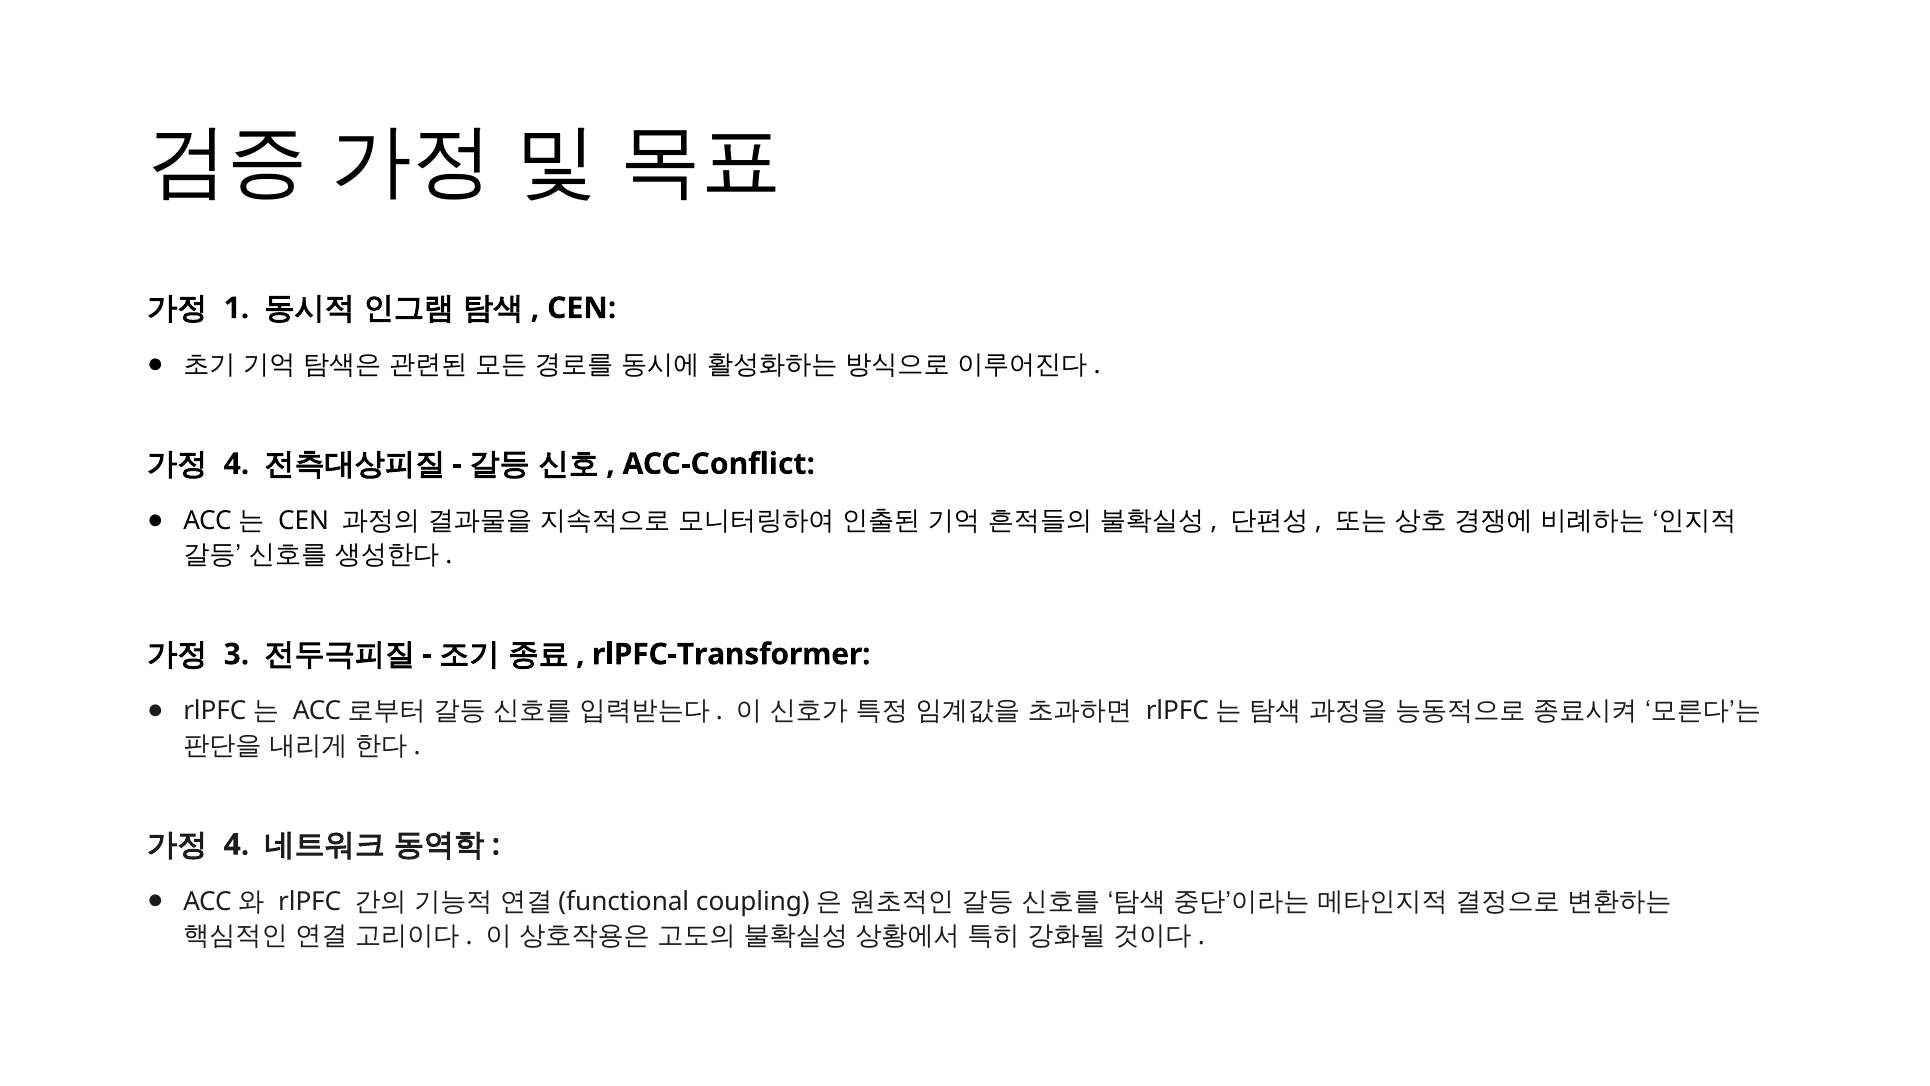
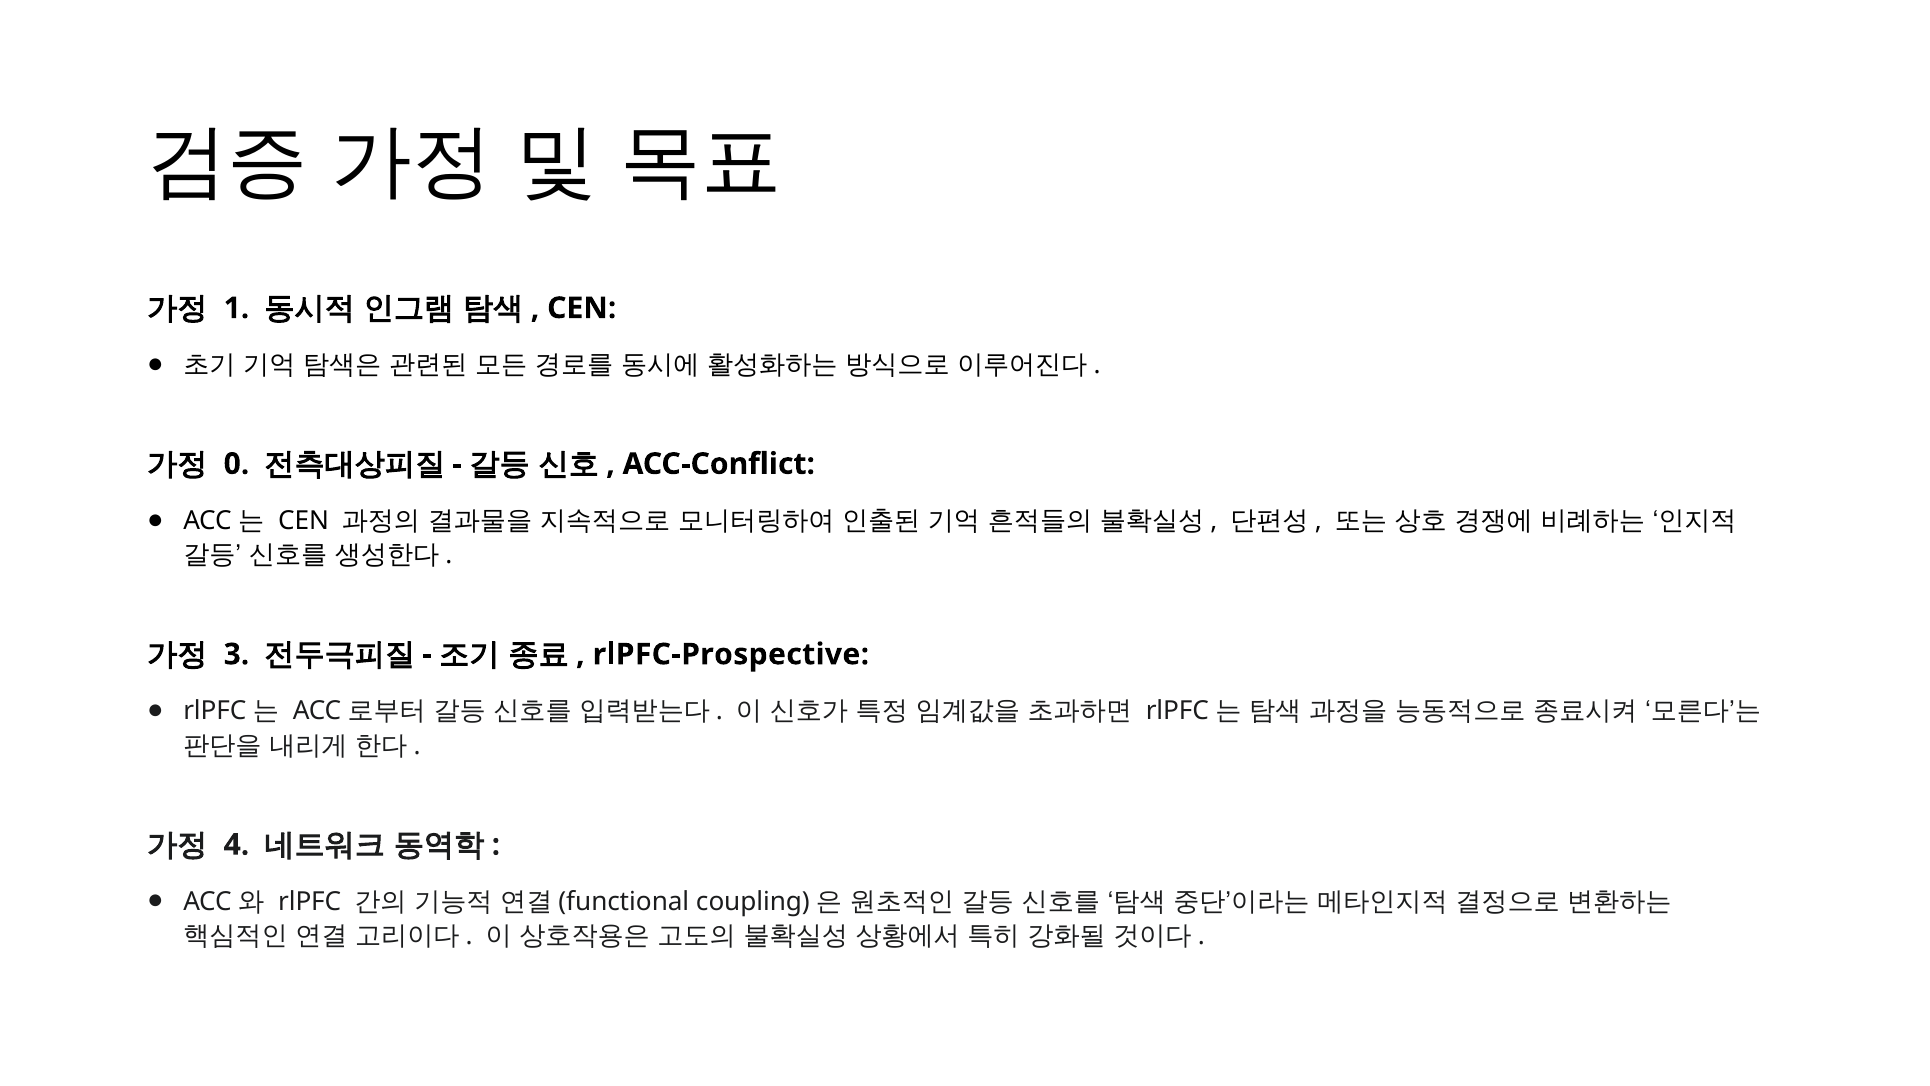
4: 4 -> 0 (236, 464)
rlPFC-Transformer: rlPFC-Transformer -> rlPFC-Prospective (731, 654)
